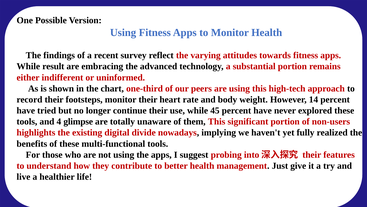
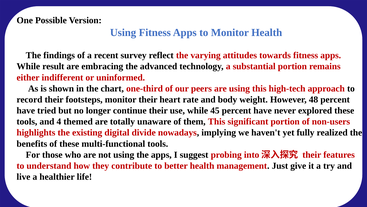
14: 14 -> 48 (314, 99)
glimpse: glimpse -> themed (78, 121)
